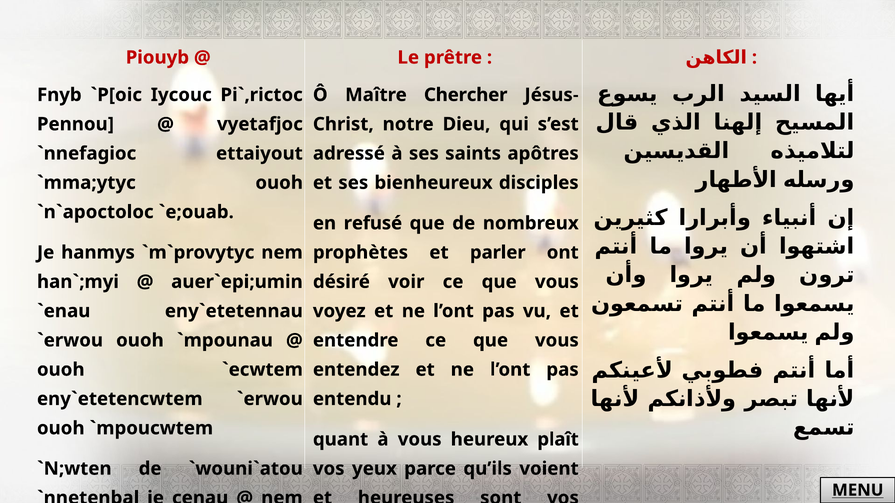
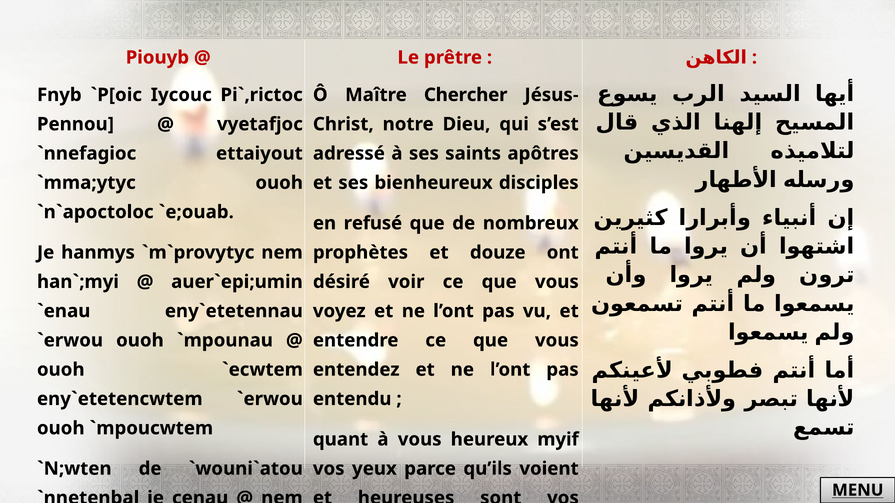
parler: parler -> douze (498, 253)
plaît: plaît -> myif (558, 440)
